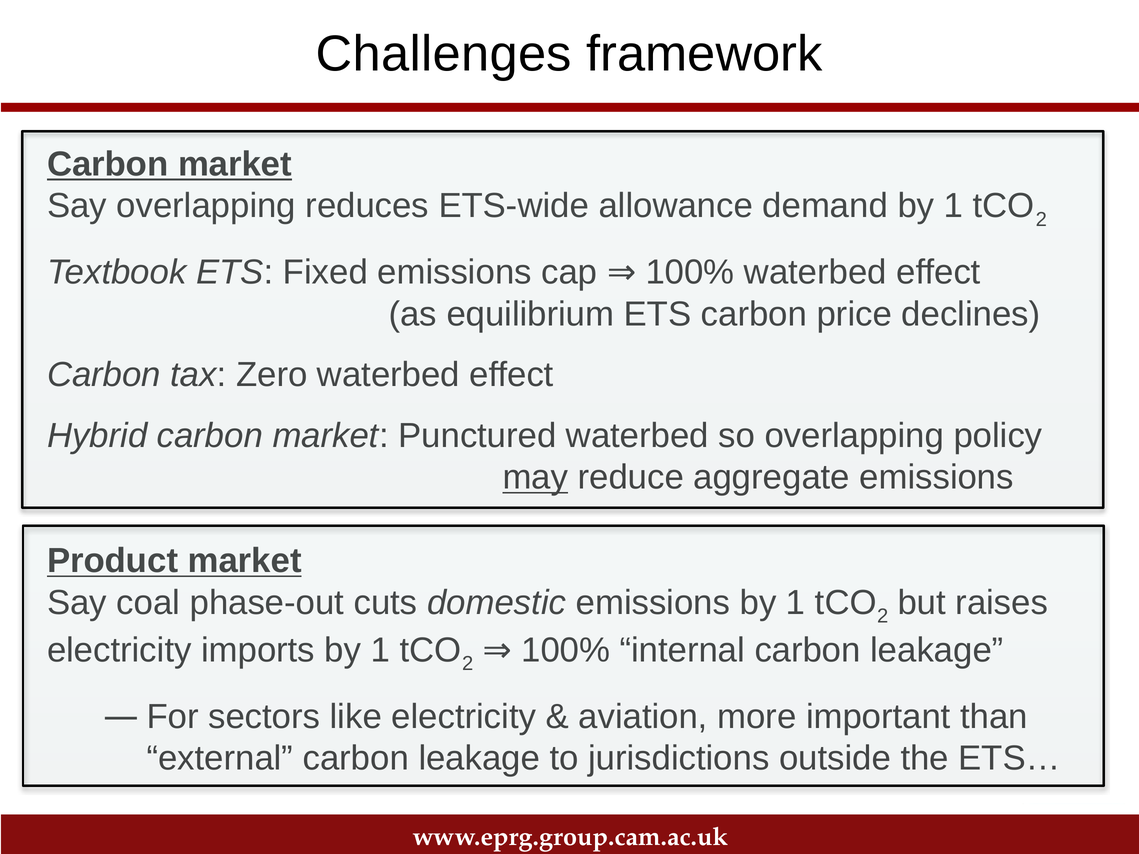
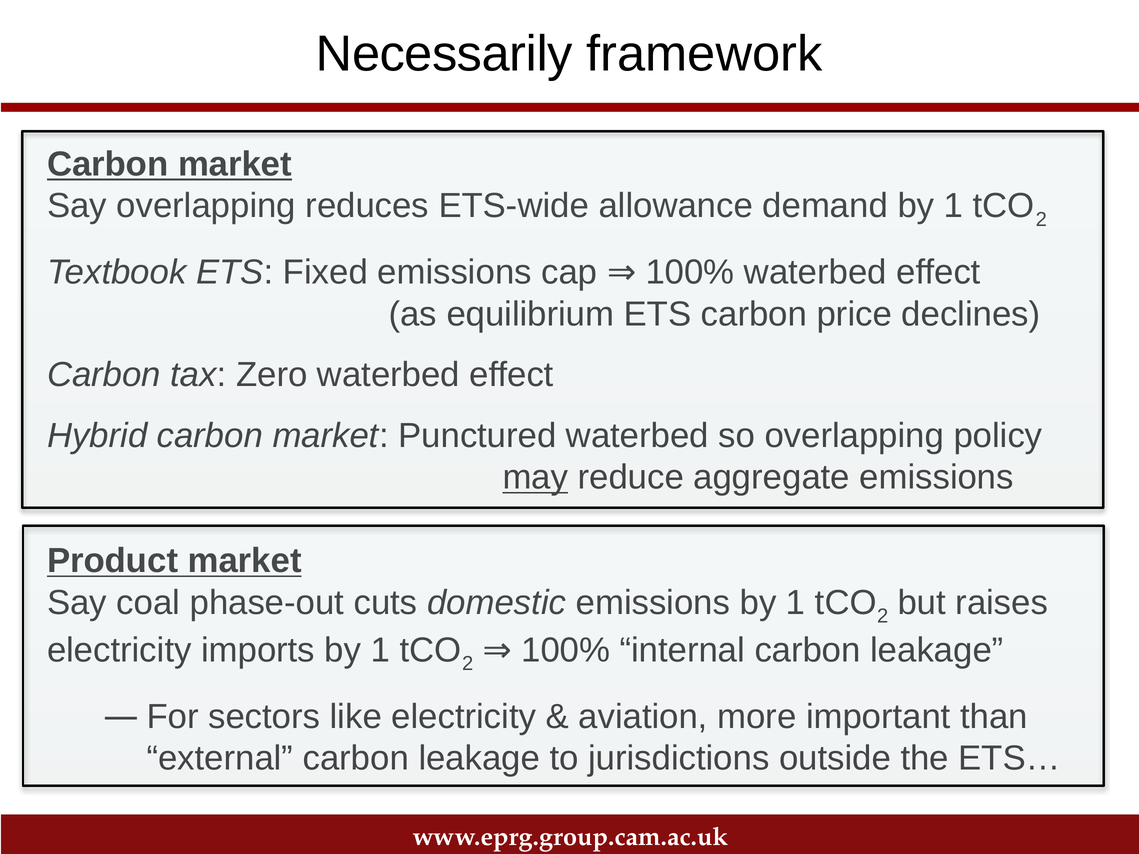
Challenges: Challenges -> Necessarily (444, 54)
